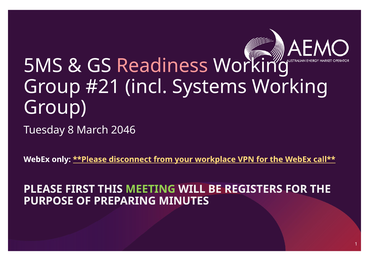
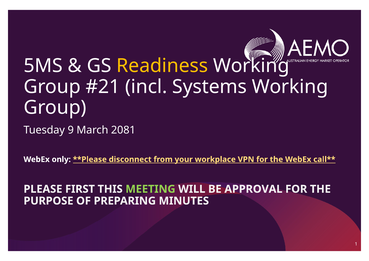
Readiness colour: pink -> yellow (162, 66)
8: 8 -> 9 (71, 130)
2046: 2046 -> 2081 (123, 130)
REGISTERS: REGISTERS -> APPROVAL (253, 189)
